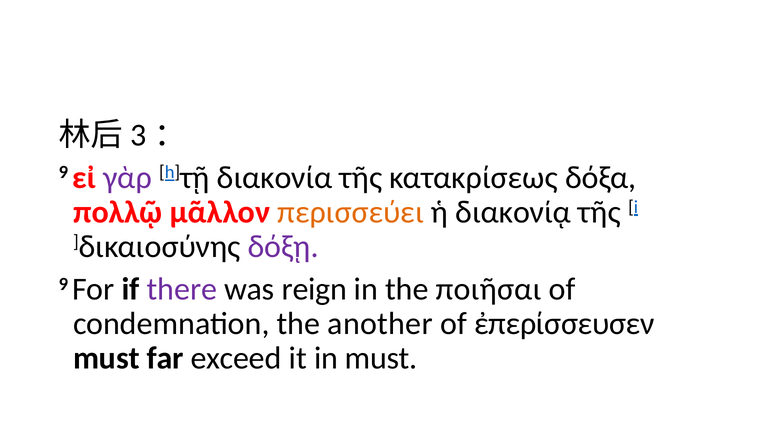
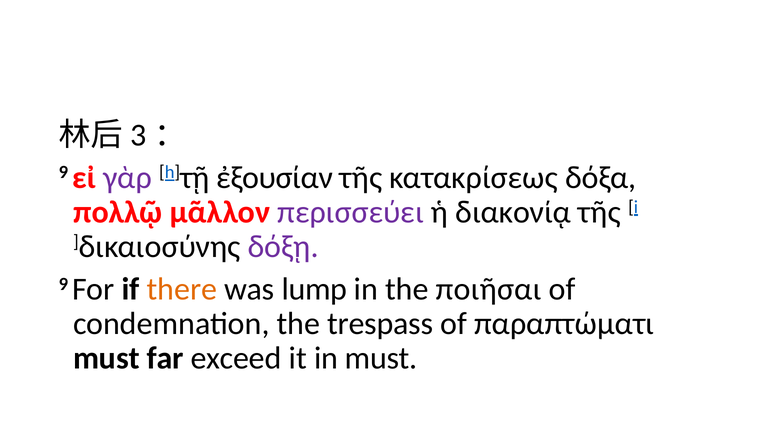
διακονία: διακονία -> ἐξουσίαν (275, 178)
περισσεύει colour: orange -> purple (351, 212)
there colour: purple -> orange (182, 290)
reign: reign -> lump (314, 290)
another: another -> trespass (380, 324)
ἐπερίσσευσεν: ἐπερίσσευσεν -> παραπτώματι (564, 324)
